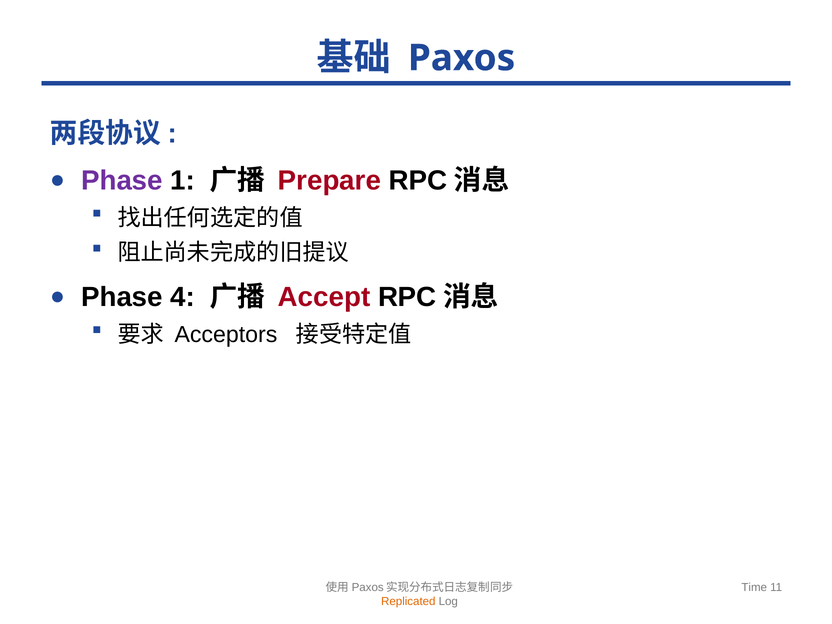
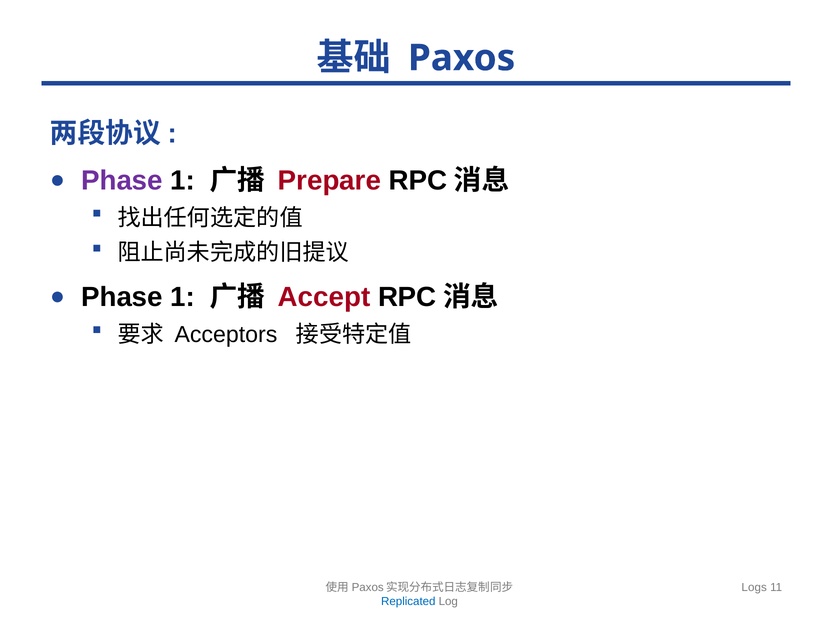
4: 4 -> 1 (183, 297)
Time: Time -> Logs (754, 587)
Replicated colour: orange -> blue (408, 601)
